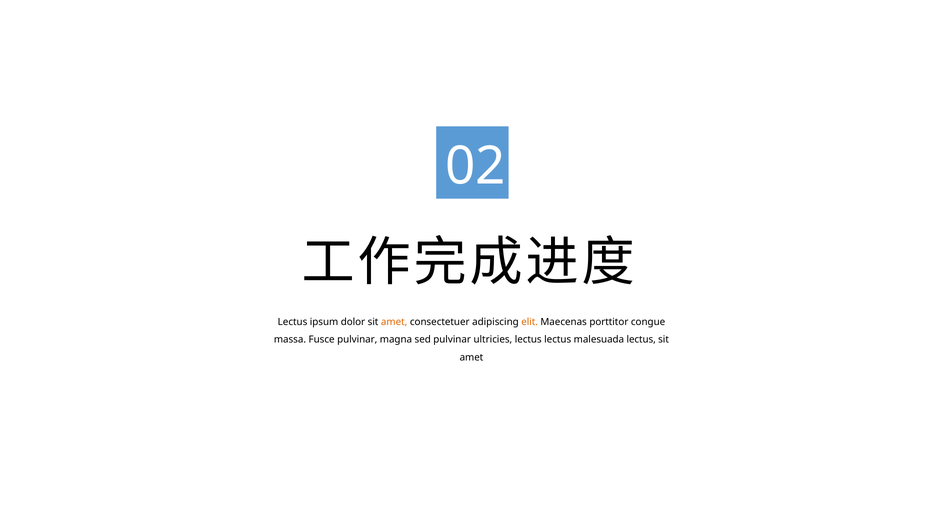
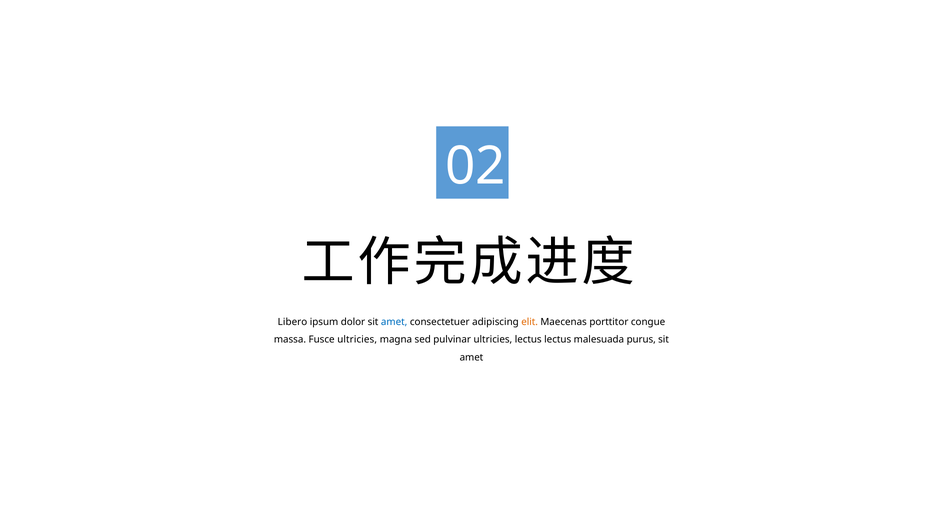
Lectus: Lectus -> Libero (293, 322)
amet colour: orange -> blue (394, 322)
Fusce pulvinar: pulvinar -> ultricies (357, 340)
malesuada lectus: lectus -> purus (641, 340)
